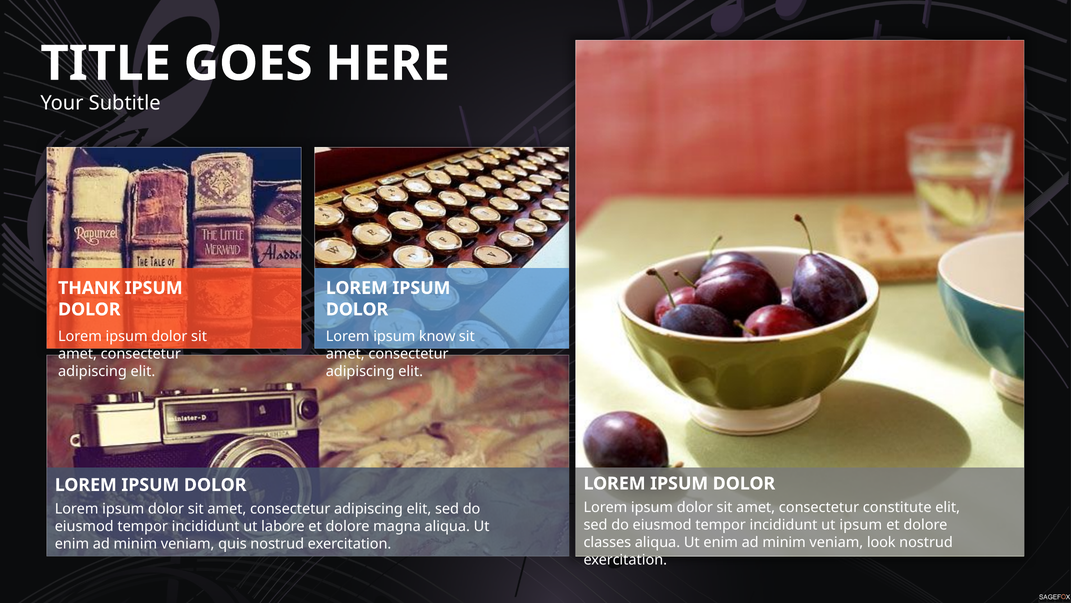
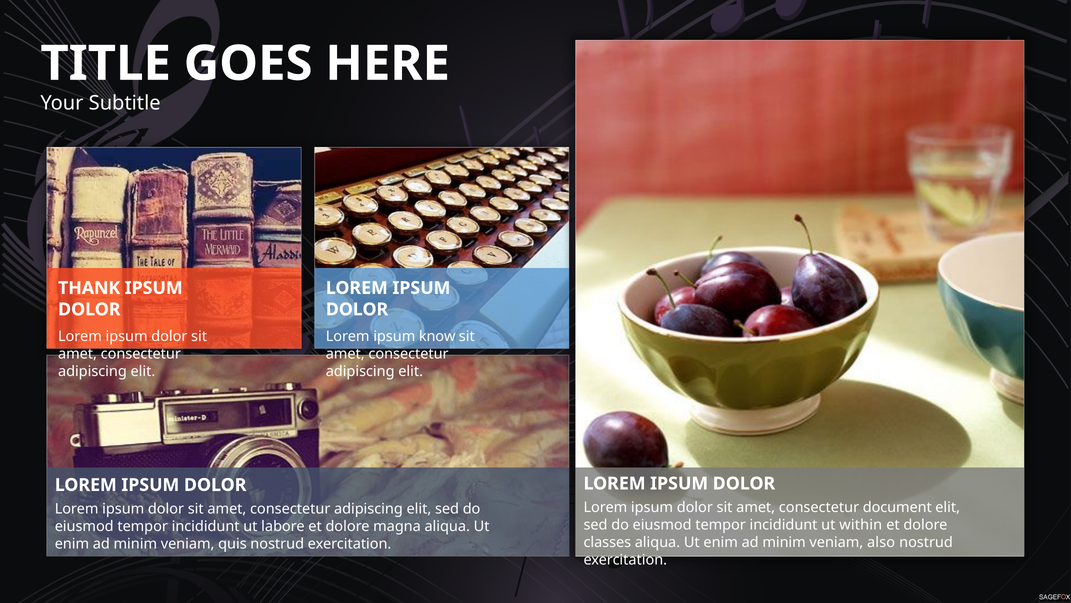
constitute: constitute -> document (897, 507)
ut ipsum: ipsum -> within (861, 524)
look: look -> also (881, 542)
